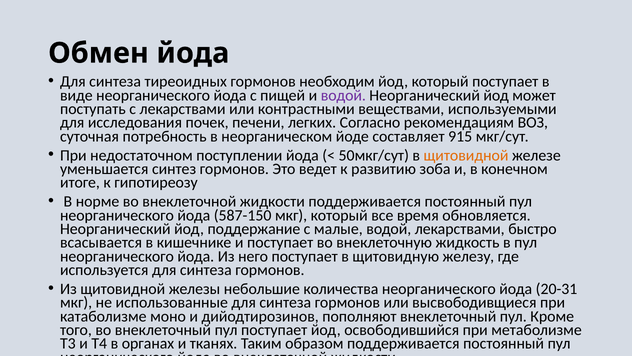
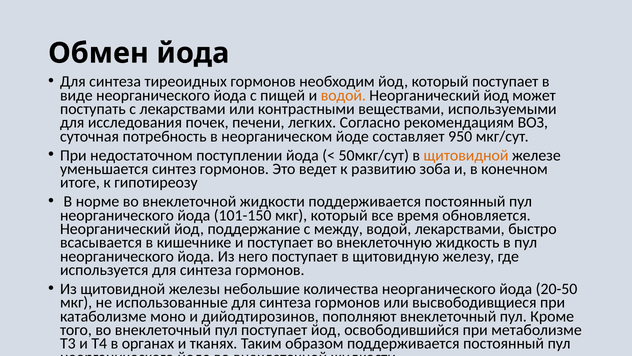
водой colour: purple -> orange (343, 95)
915: 915 -> 950 (460, 136)
587-150: 587-150 -> 101-150 (243, 215)
малые: малые -> между (338, 229)
20-31: 20-31 -> 20-50 (557, 289)
